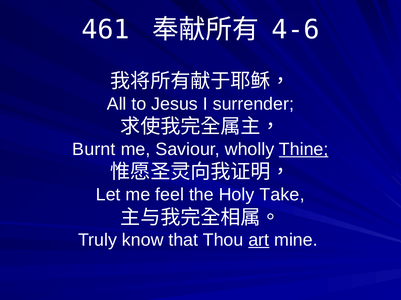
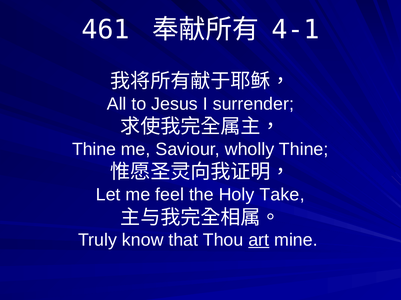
4-6: 4-6 -> 4-1 (296, 30)
Burnt: Burnt -> Thine (94, 150)
Thine underline: present -> none (304, 150)
